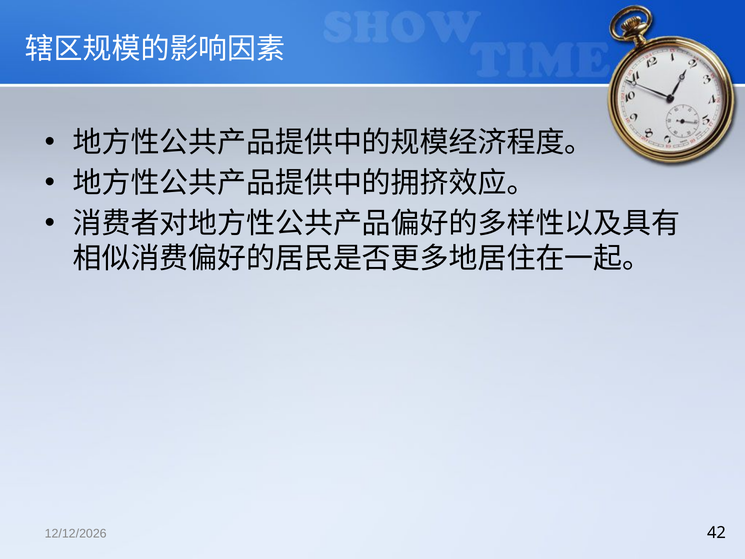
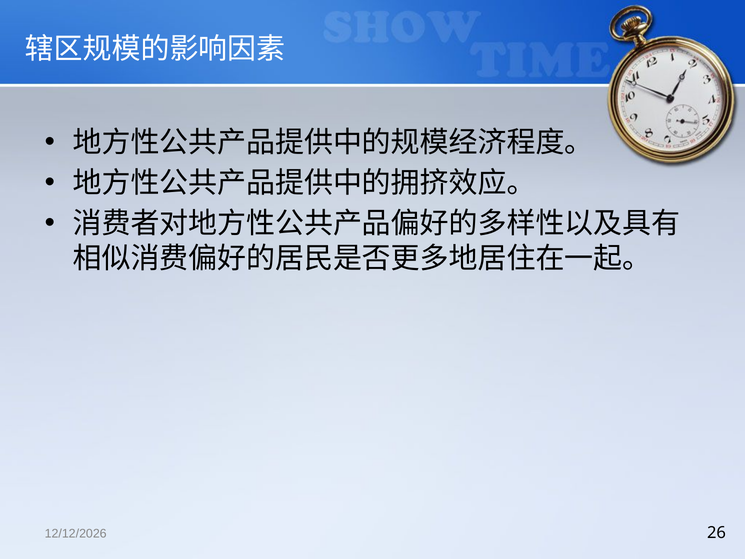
42: 42 -> 26 (717, 533)
